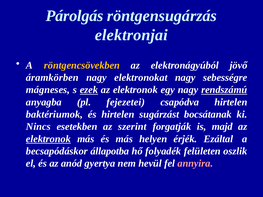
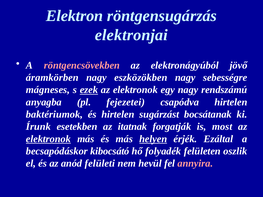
Párolgás: Párolgás -> Elektron (75, 16)
röntgencsövekben colour: yellow -> pink (82, 65)
elektronokat: elektronokat -> eszközökben (141, 78)
rendszámú underline: present -> none (224, 90)
Nincs: Nincs -> Írunk (38, 127)
szerint: szerint -> itatnak (132, 127)
majd: majd -> most (222, 127)
helyen underline: none -> present (153, 139)
állapotba: állapotba -> kibocsátó (110, 151)
gyertya: gyertya -> felületi (100, 164)
